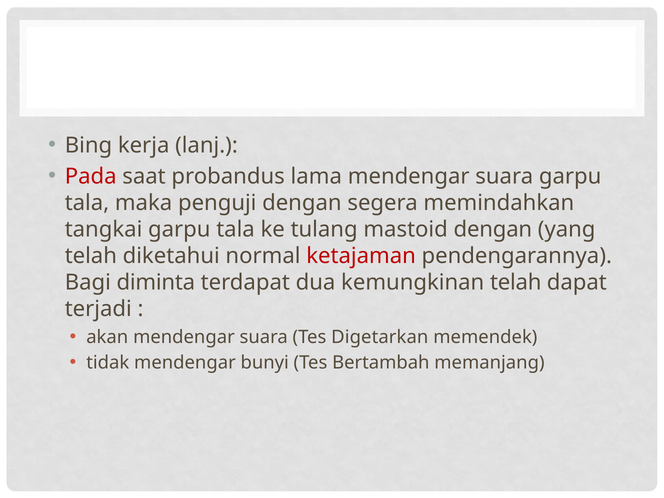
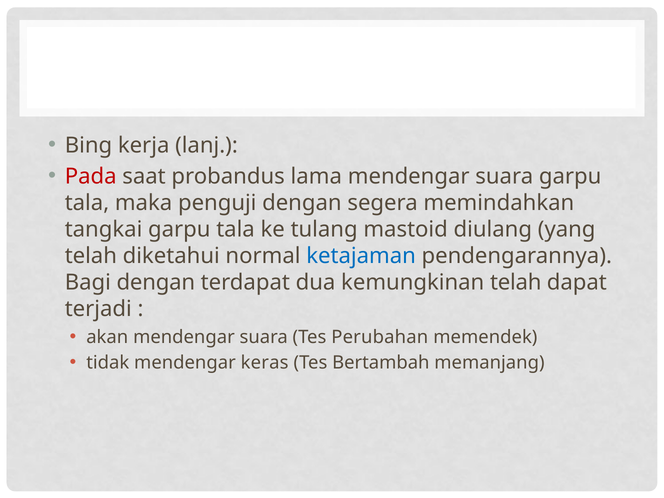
mastoid dengan: dengan -> diulang (493, 230)
ketajaman colour: red -> blue (361, 256)
Bagi diminta: diminta -> dengan (156, 283)
Digetarkan: Digetarkan -> Perubahan (380, 337)
bunyi: bunyi -> keras (265, 363)
